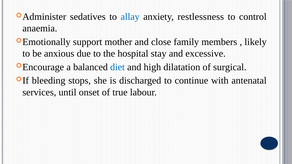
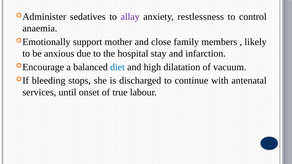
allay colour: blue -> purple (130, 17)
excessive: excessive -> infarction (206, 54)
surgical: surgical -> vacuum (230, 67)
